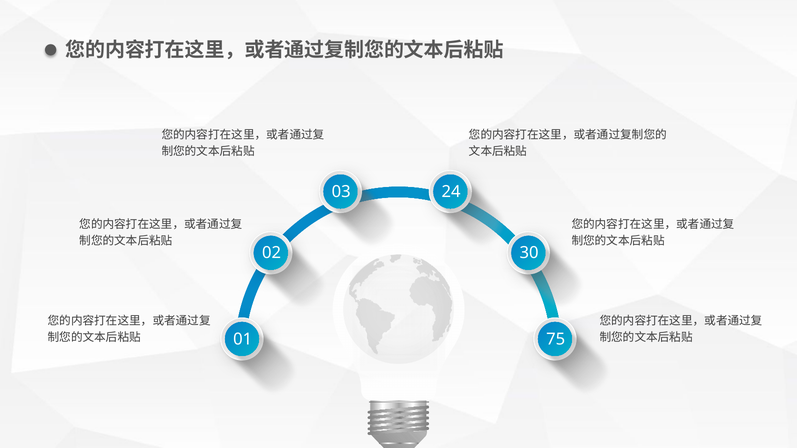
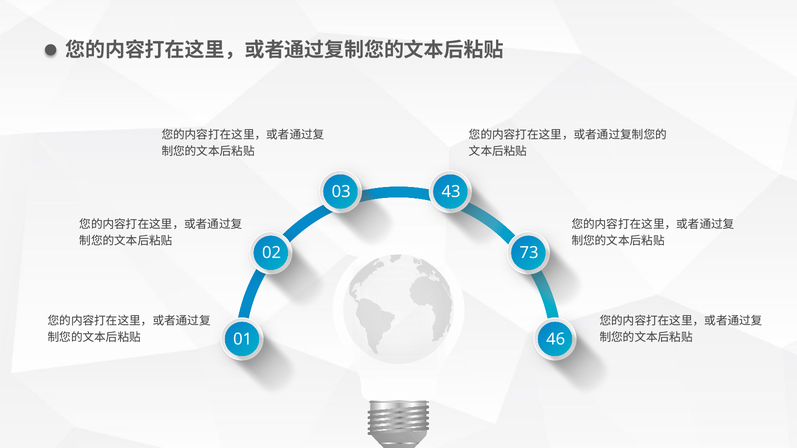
24: 24 -> 43 (451, 192)
30: 30 -> 73 (529, 253)
75: 75 -> 46 (556, 339)
